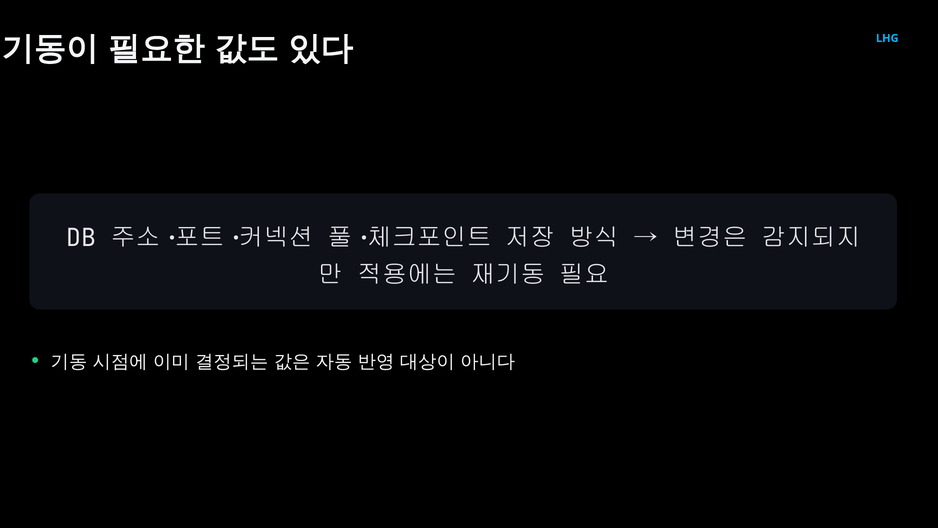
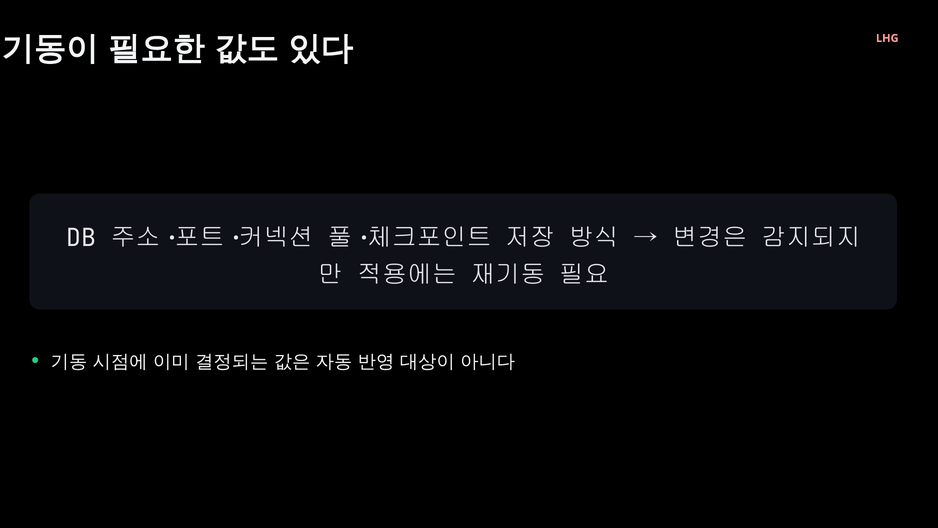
LHG colour: light blue -> pink (887, 38)
